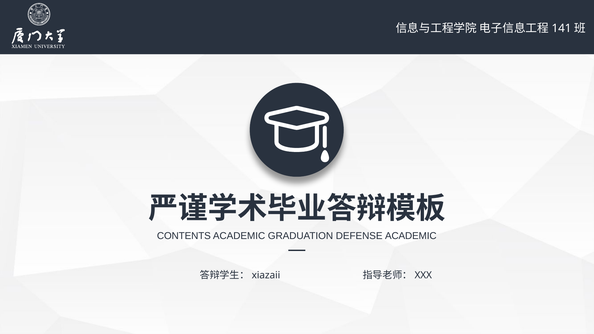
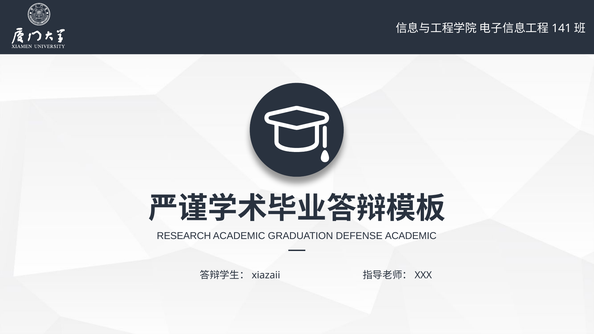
CONTENTS: CONTENTS -> RESEARCH (184, 236)
